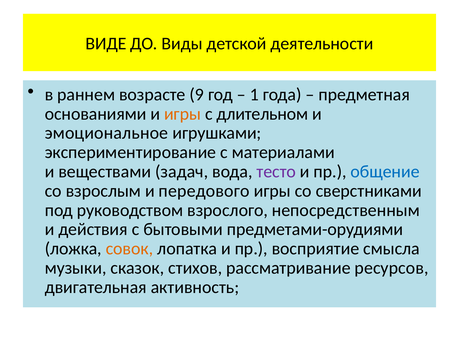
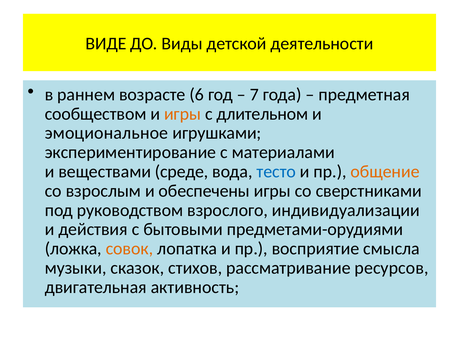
9: 9 -> 6 (197, 95)
1: 1 -> 7 (254, 95)
основаниями: основаниями -> сообществом (96, 114)
задач: задач -> среде (182, 172)
тесто colour: purple -> blue (276, 172)
общение colour: blue -> orange (385, 172)
передового: передового -> обеспечены (204, 191)
непосредственным: непосредственным -> индивидуализации (346, 210)
